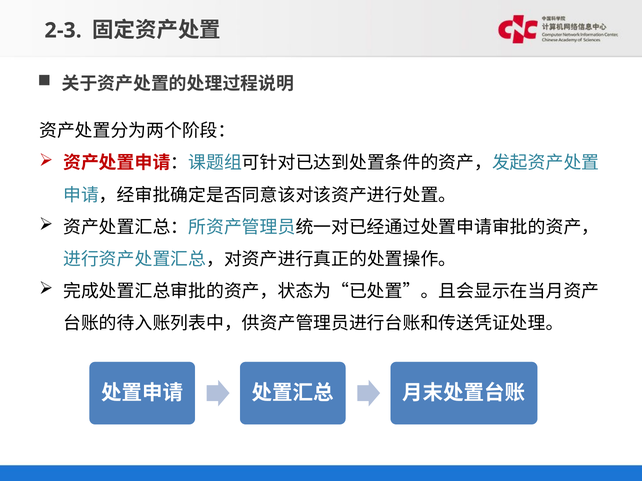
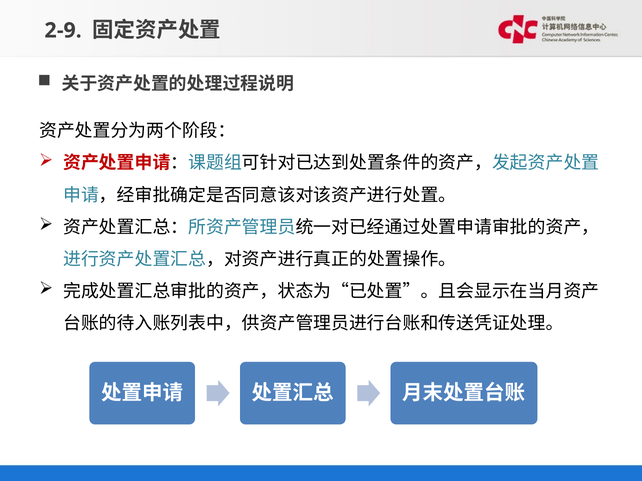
2-3: 2-3 -> 2-9 (63, 30)
